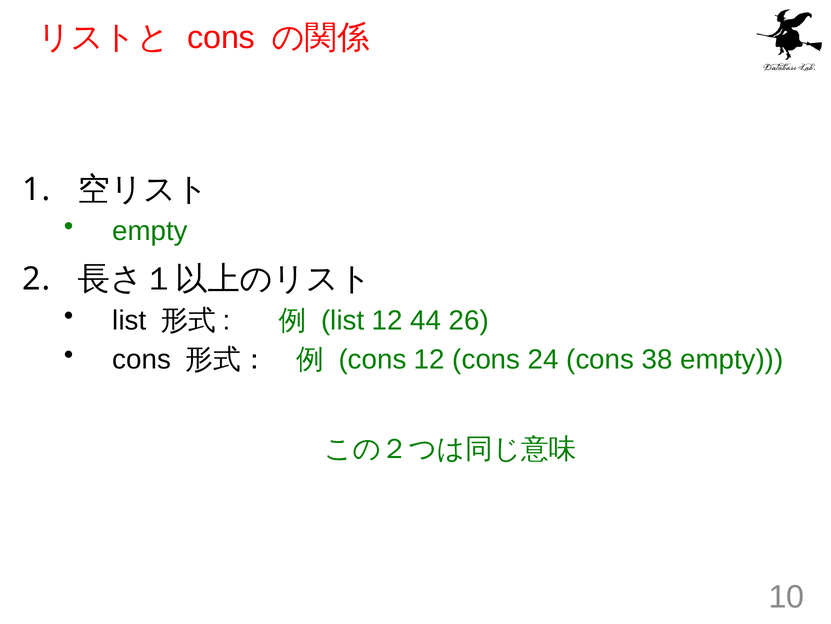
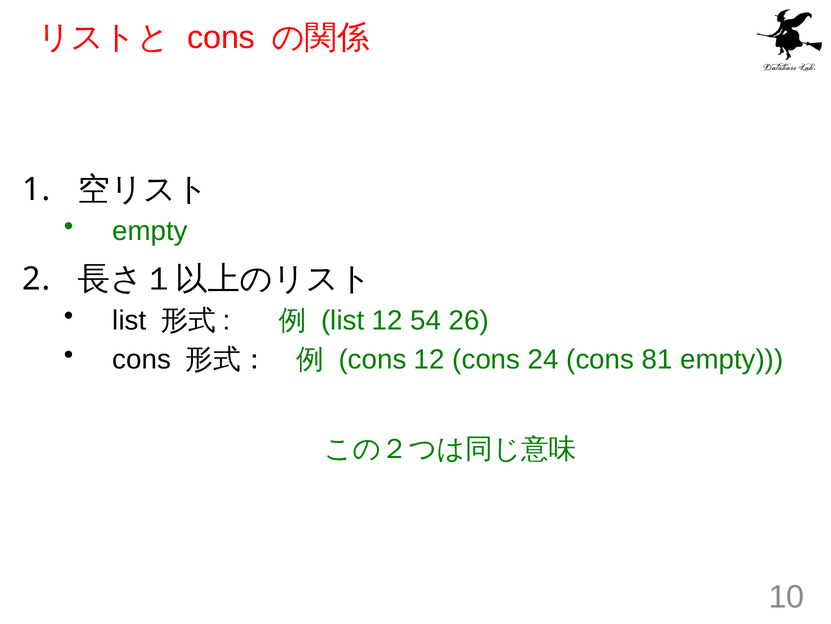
44: 44 -> 54 (426, 320)
38: 38 -> 81 (657, 359)
